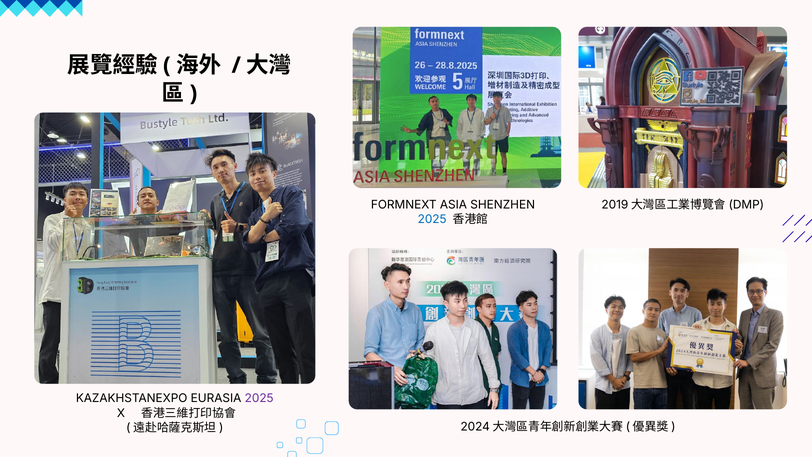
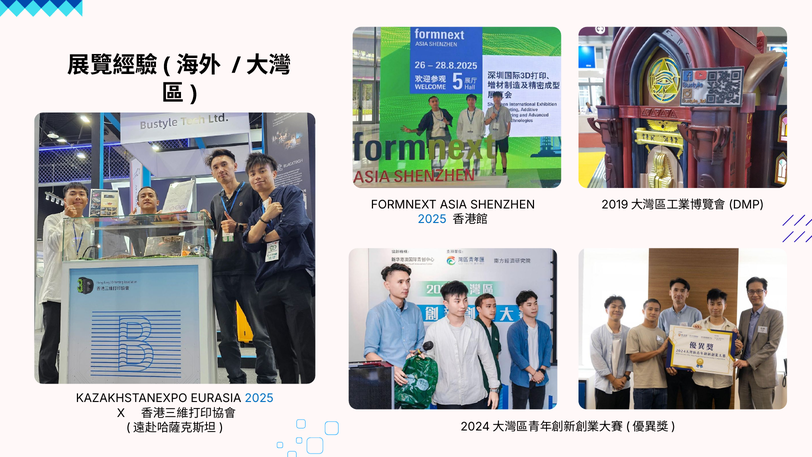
2025 colour: purple -> blue (259, 398)
